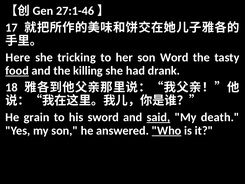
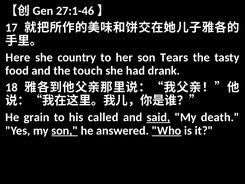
tricking: tricking -> country (77, 57)
Word: Word -> Tears (174, 57)
food underline: present -> none (17, 71)
killing: killing -> touch (88, 71)
sword: sword -> called (103, 117)
son underline: none -> present (65, 130)
